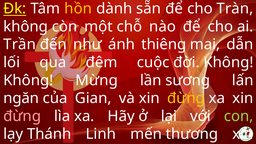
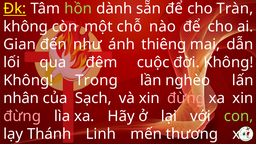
hồn colour: yellow -> light green (78, 9)
Trần: Trần -> Gian (20, 44)
Mừng: Mừng -> Trong (97, 80)
sương: sương -> nghèo (188, 80)
ngăn: ngăn -> nhân (21, 98)
Gian: Gian -> Sạch (93, 98)
đừng colour: yellow -> pink (186, 98)
